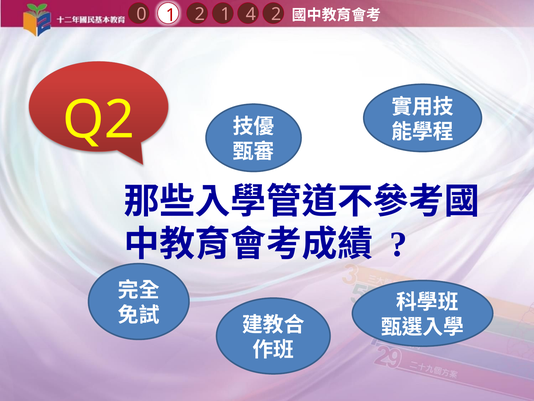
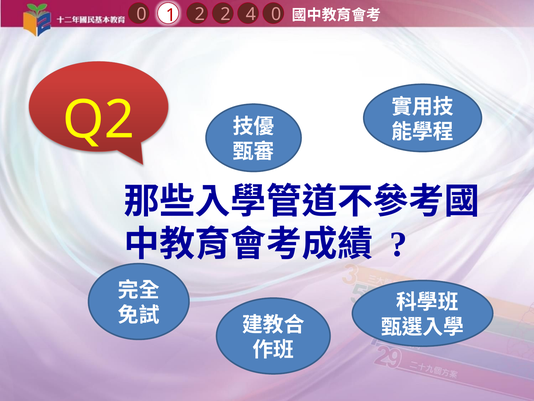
4 2: 2 -> 0 (276, 14)
1 1: 1 -> 2 (226, 14)
